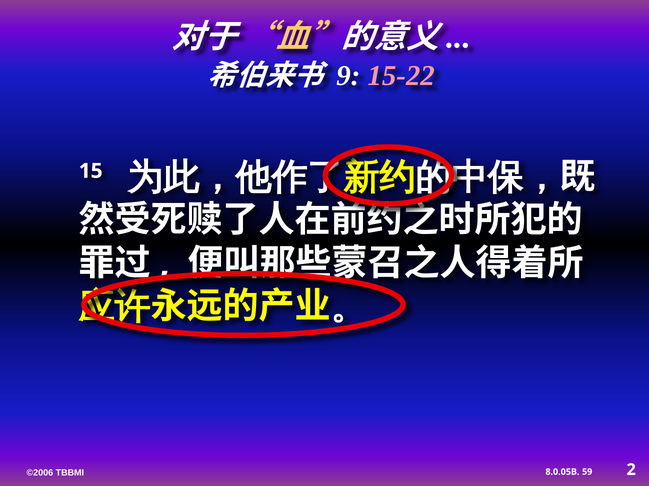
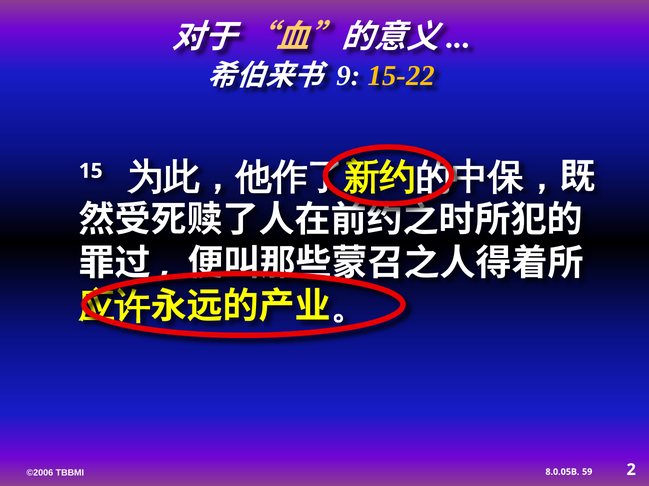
15-22 colour: pink -> yellow (401, 76)
